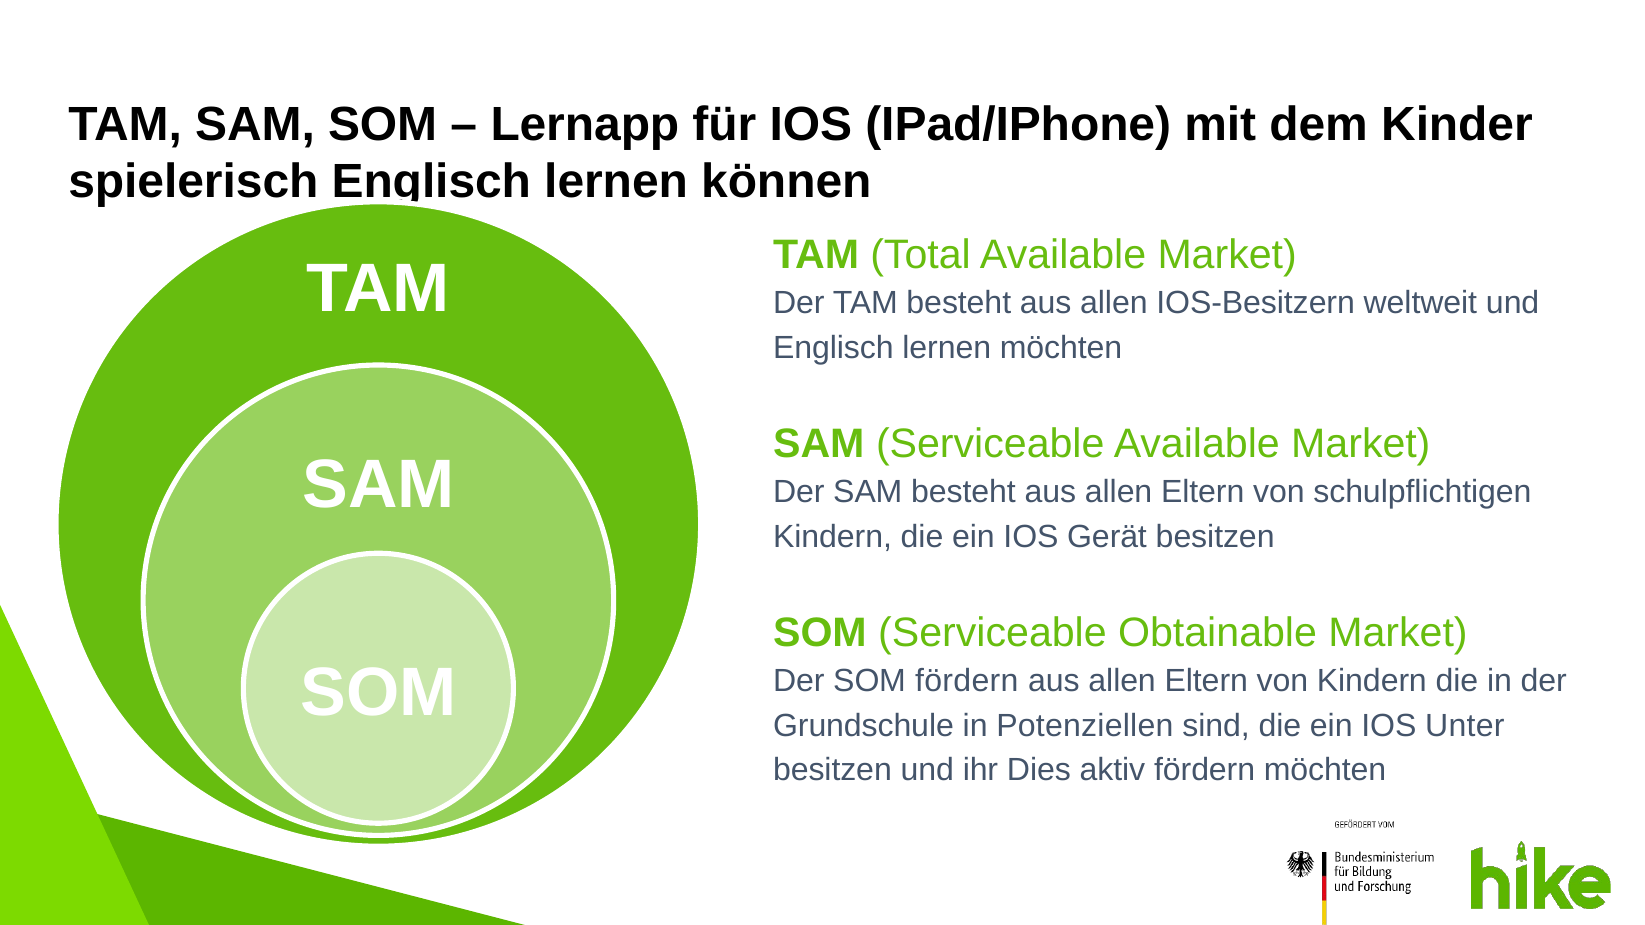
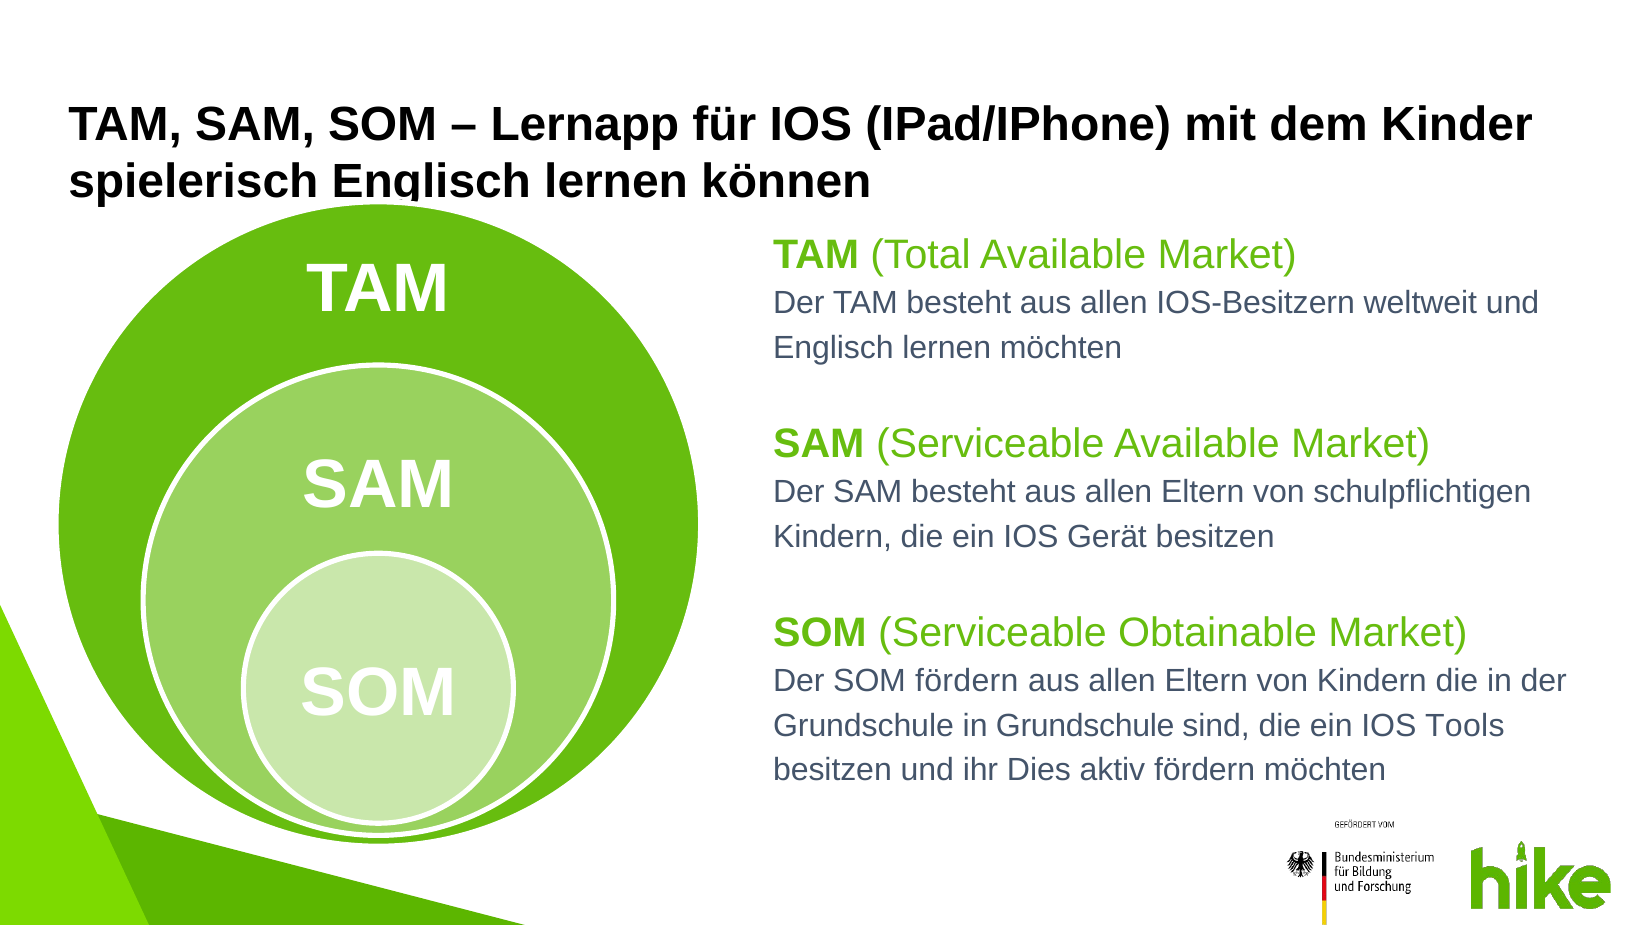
in Potenziellen: Potenziellen -> Grundschule (1085, 726)
Unter: Unter -> Tools (1465, 726)
